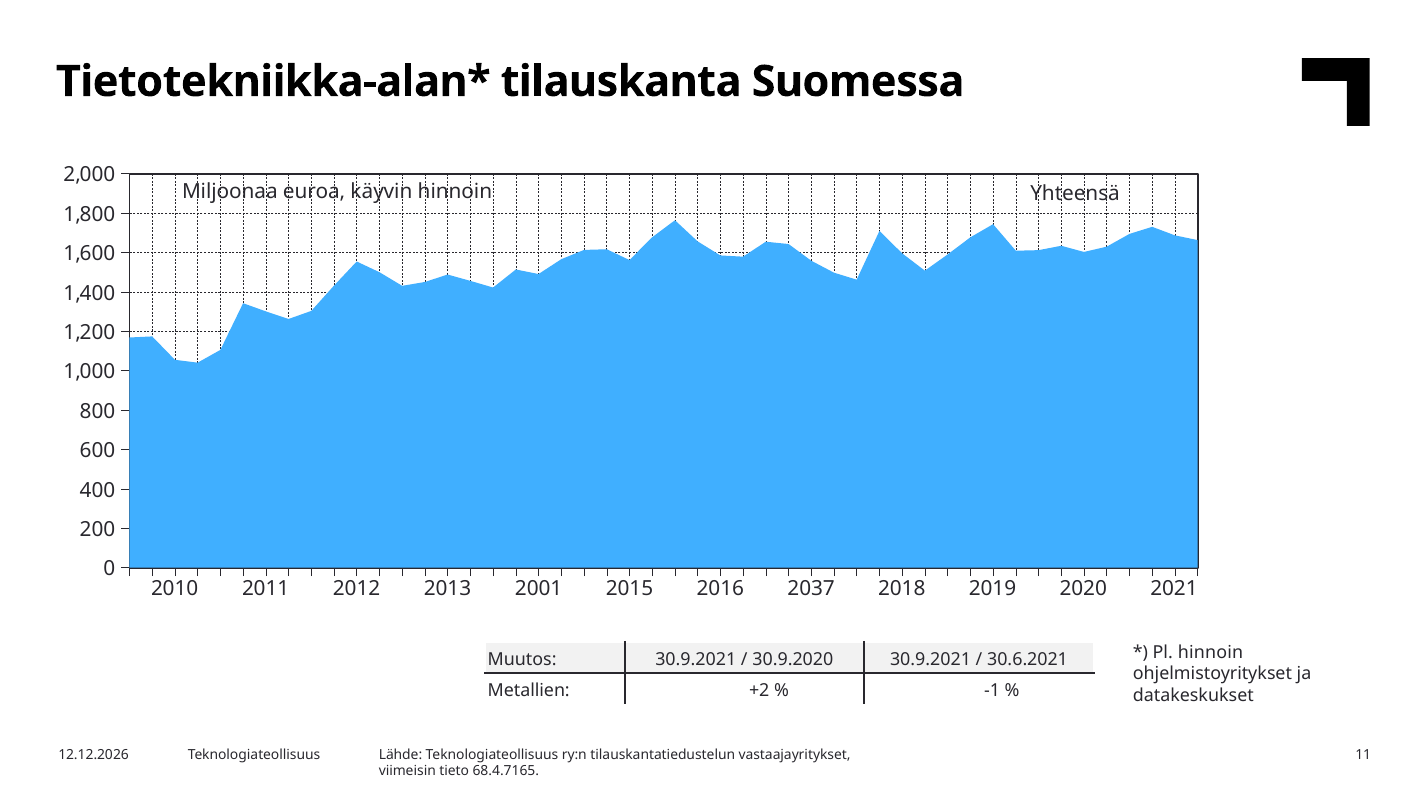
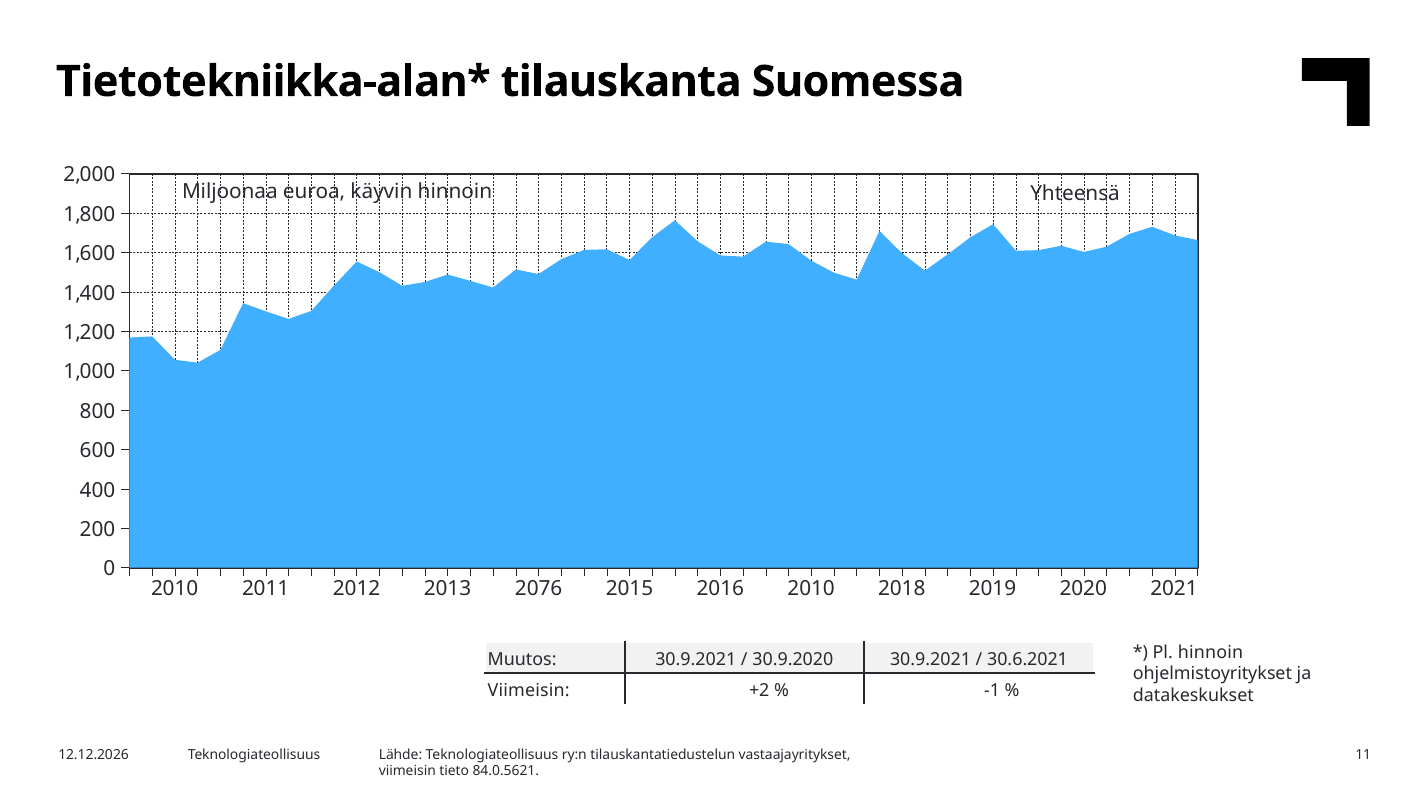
2001: 2001 -> 2076 (539, 589)
2016 2037: 2037 -> 2010 (811, 589)
Metallien: Metallien -> Viimeisin (529, 691)
68.4.7165: 68.4.7165 -> 84.0.5621 (506, 771)
